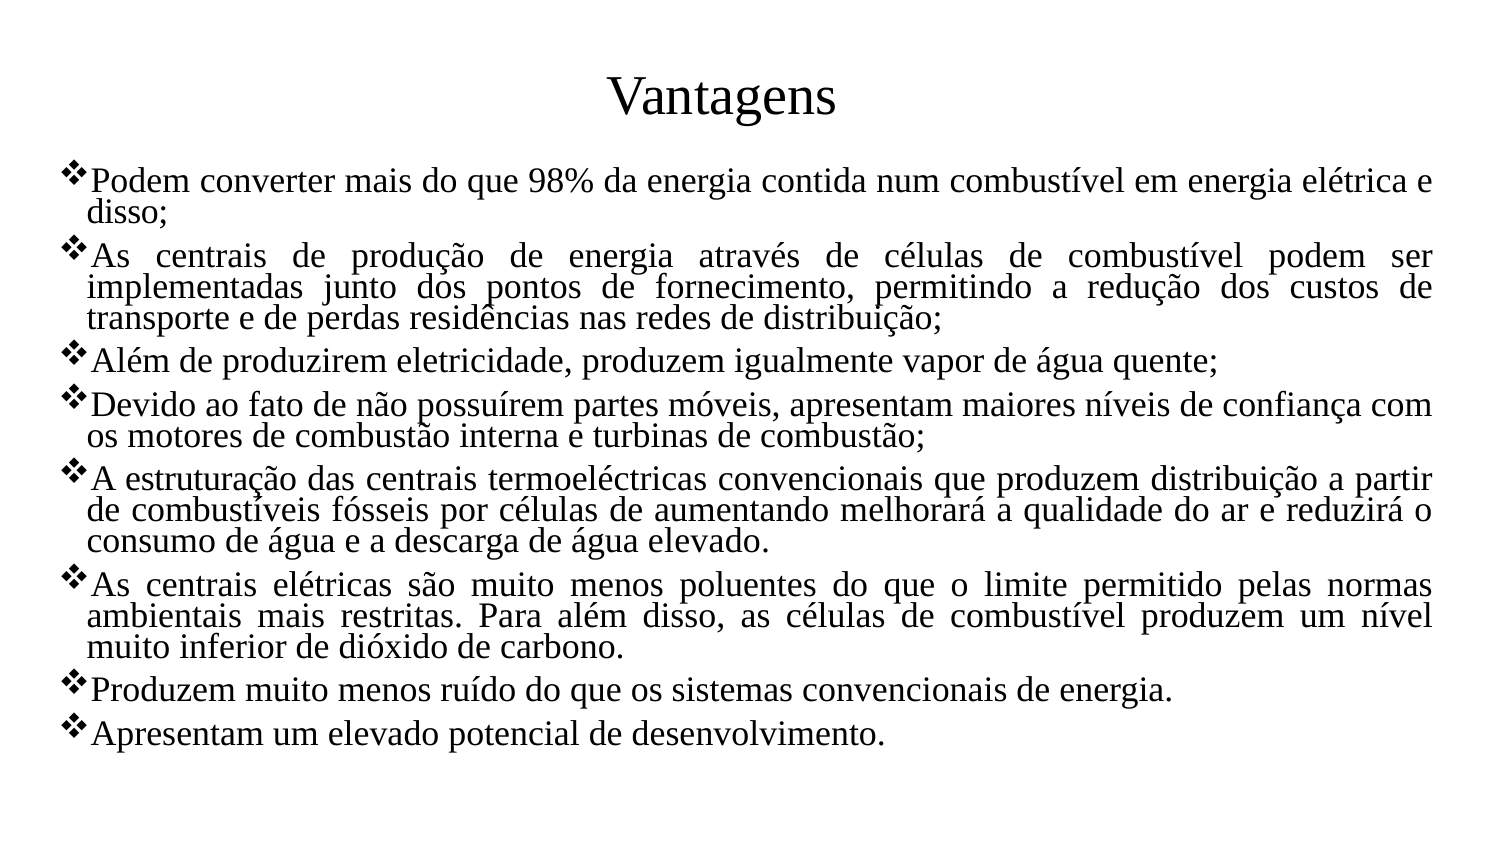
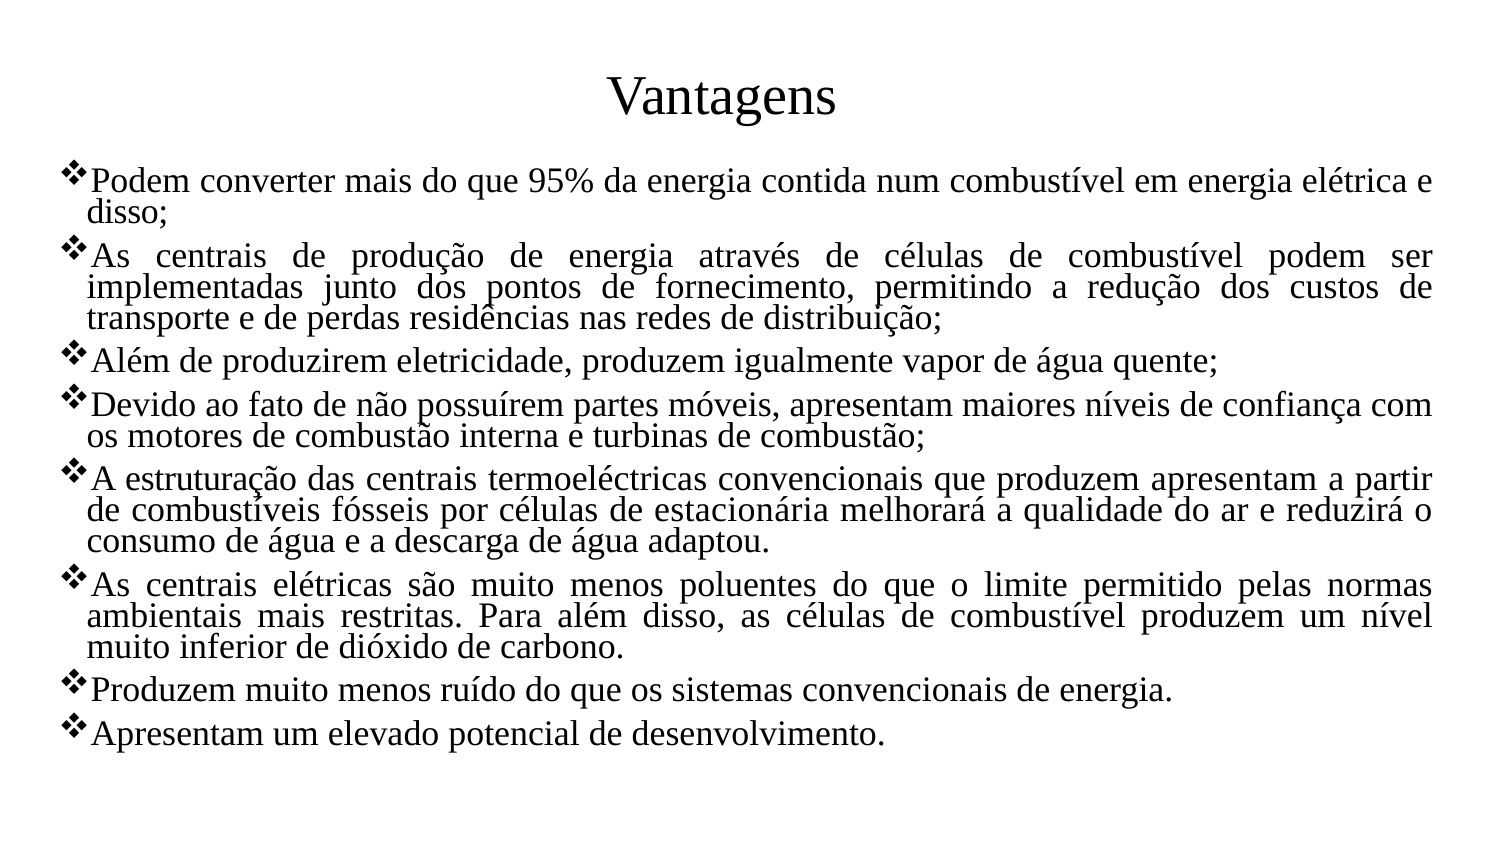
98%: 98% -> 95% (561, 181)
produzem distribuição: distribuição -> apresentam (1234, 479)
aumentando: aumentando -> estacionária (742, 510)
água elevado: elevado -> adaptou (709, 541)
